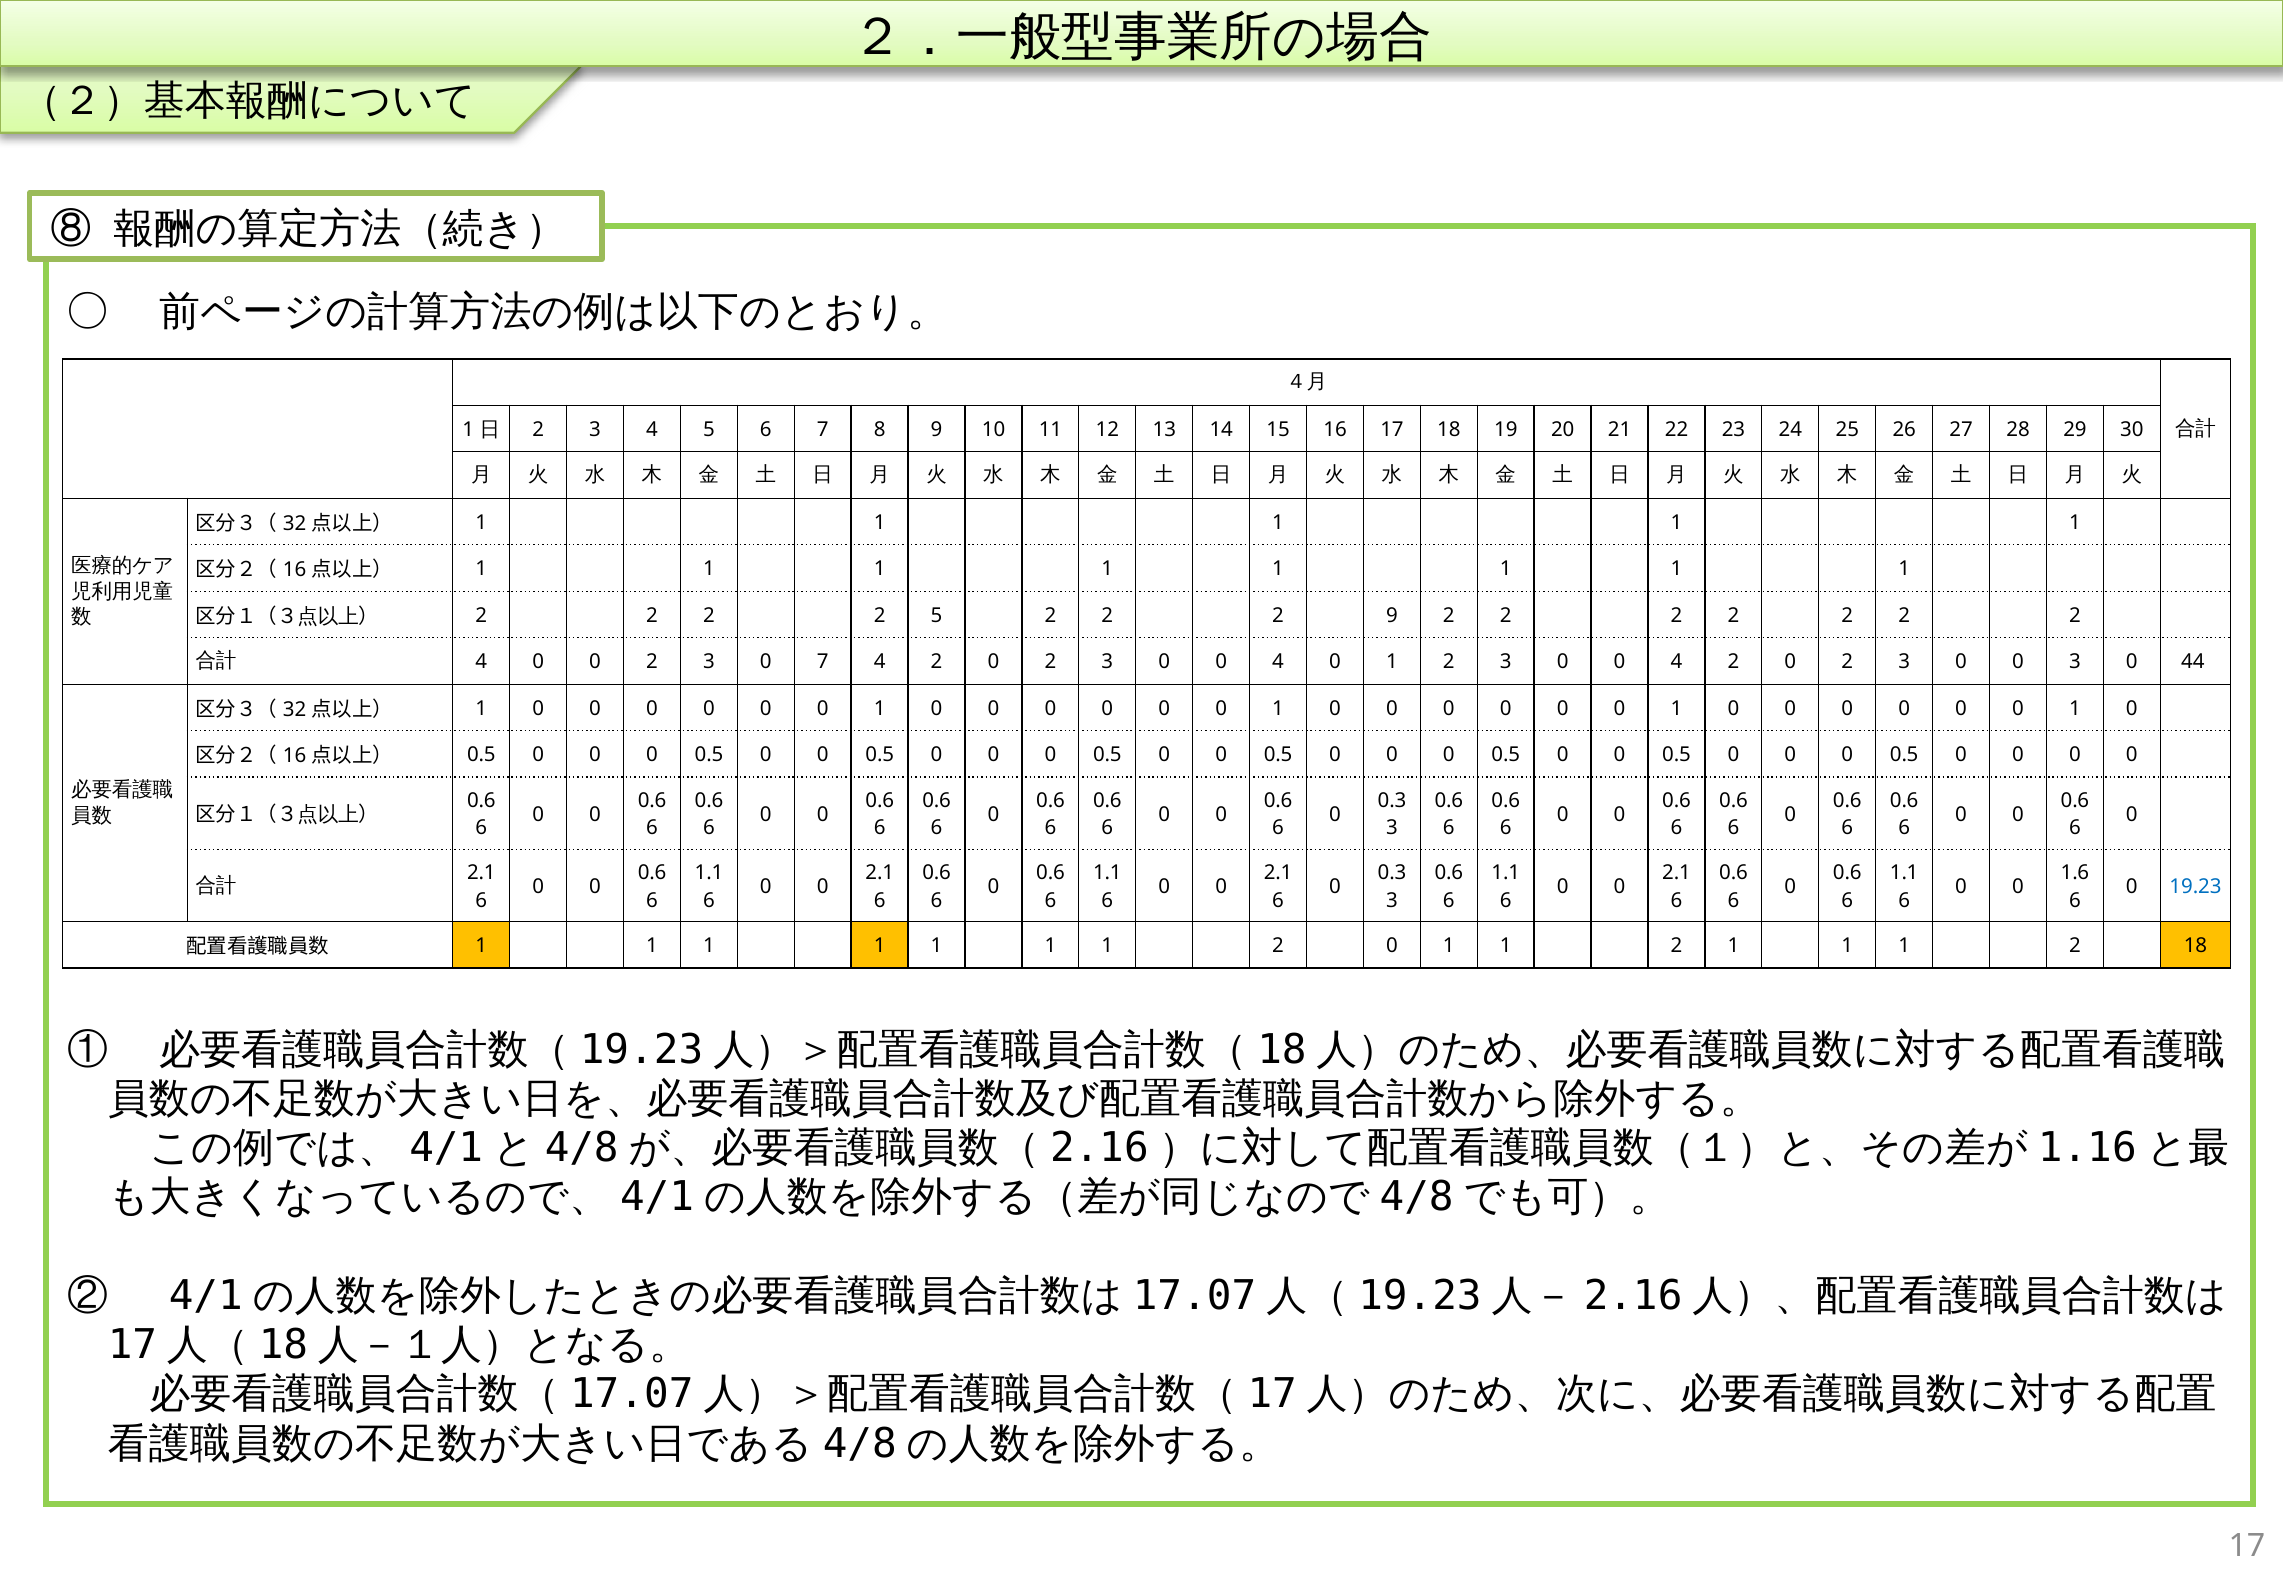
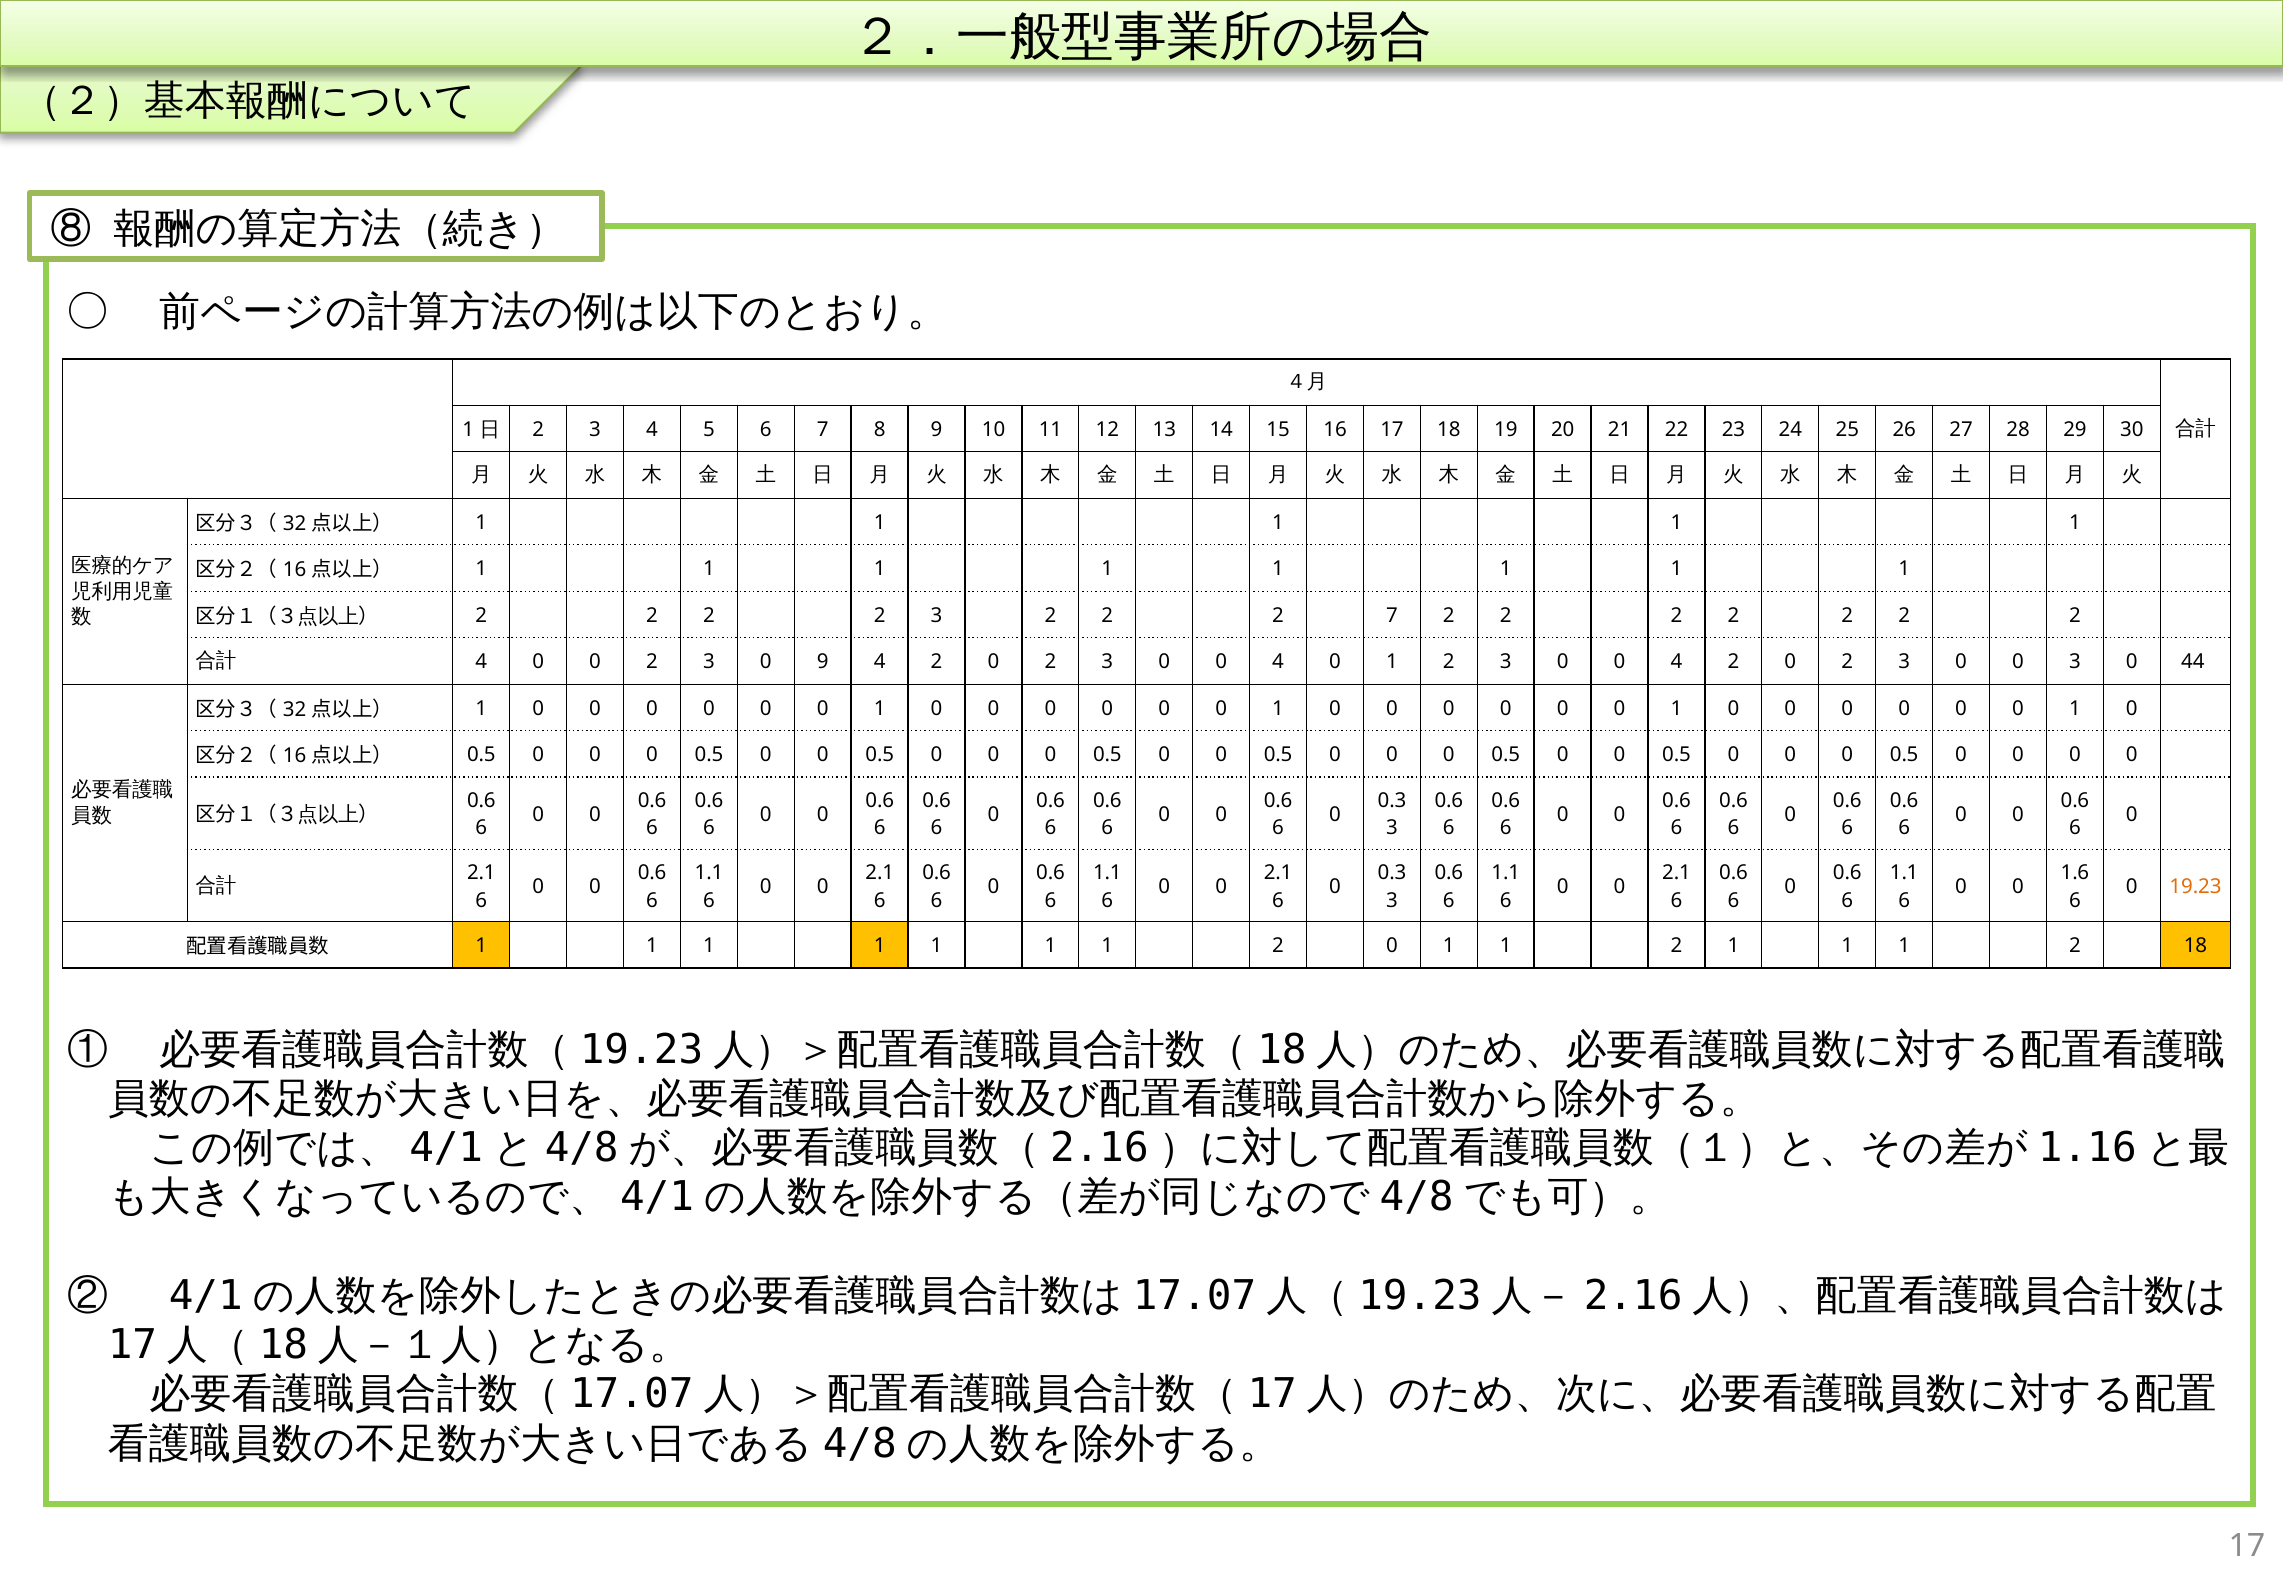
2 2 5: 5 -> 3 (937, 615)
2 9: 9 -> 7 (1392, 615)
0 7: 7 -> 9 (823, 662)
19.23 colour: blue -> orange (2196, 886)
